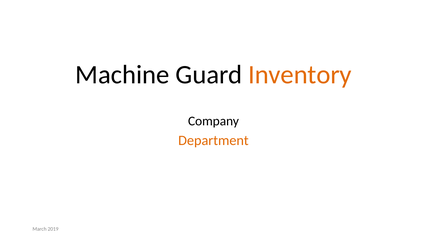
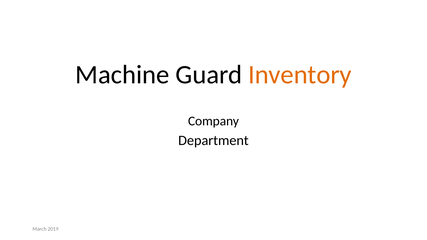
Department colour: orange -> black (213, 140)
